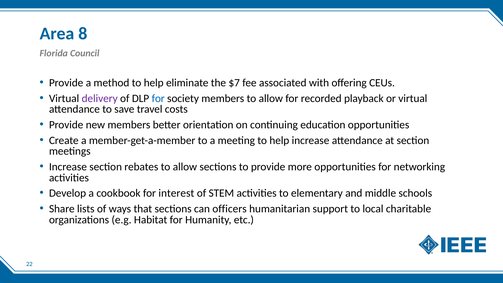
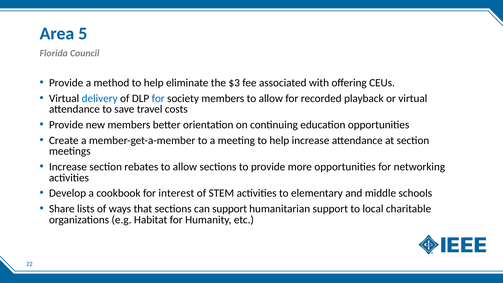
8: 8 -> 5 (83, 34)
$7: $7 -> $3 (234, 83)
delivery colour: purple -> blue (100, 98)
can officers: officers -> support (230, 209)
